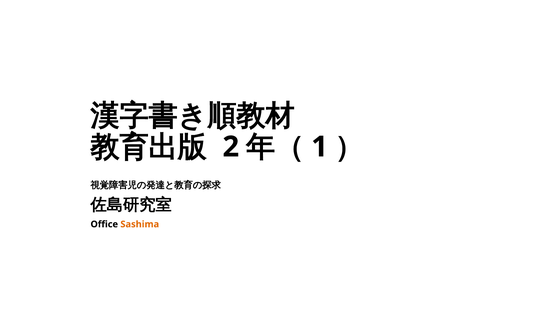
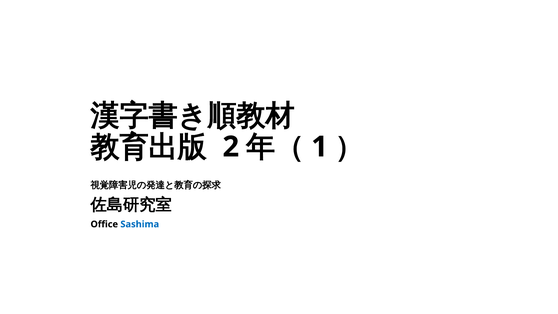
Sashima colour: orange -> blue (140, 224)
